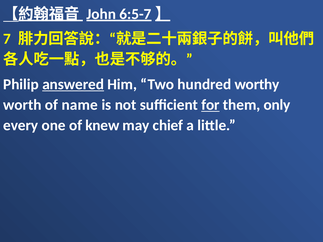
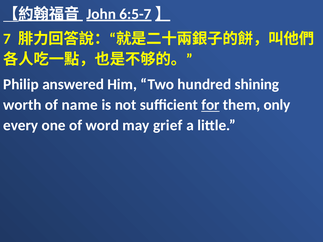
answered underline: present -> none (73, 84)
worthy: worthy -> shining (257, 84)
knew: knew -> word (102, 125)
chief: chief -> grief (168, 125)
